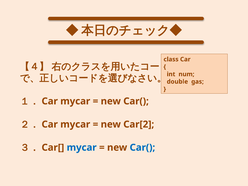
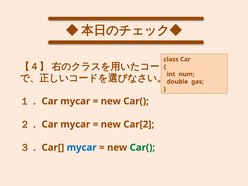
Car( colour: blue -> green (142, 148)
